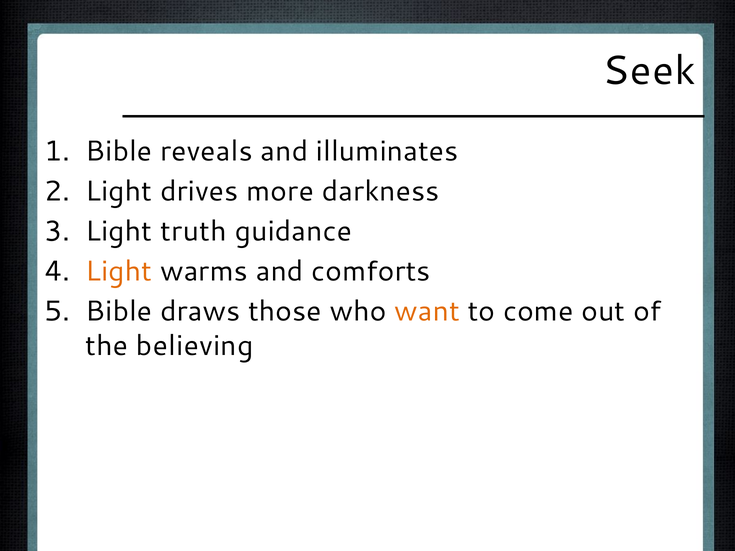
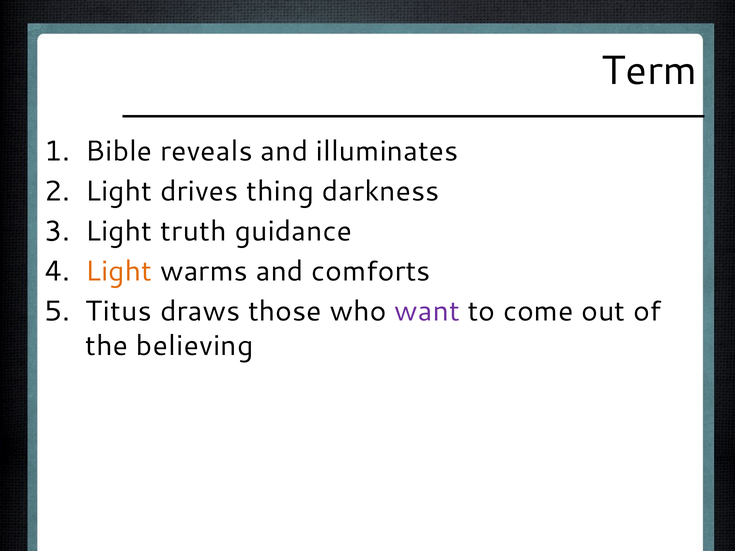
Seek: Seek -> Term (649, 71)
more: more -> thing (280, 192)
Bible: Bible -> Titus (119, 312)
want colour: orange -> purple (427, 312)
